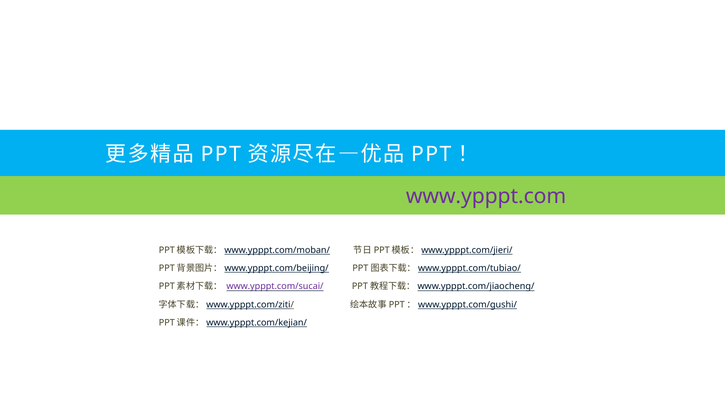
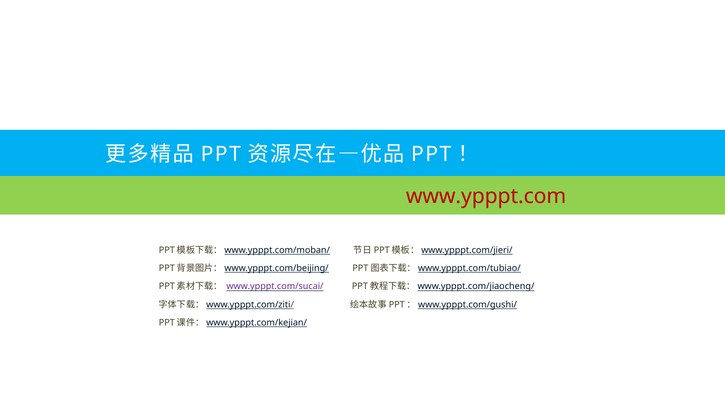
www.ypppt.com colour: purple -> red (486, 196)
